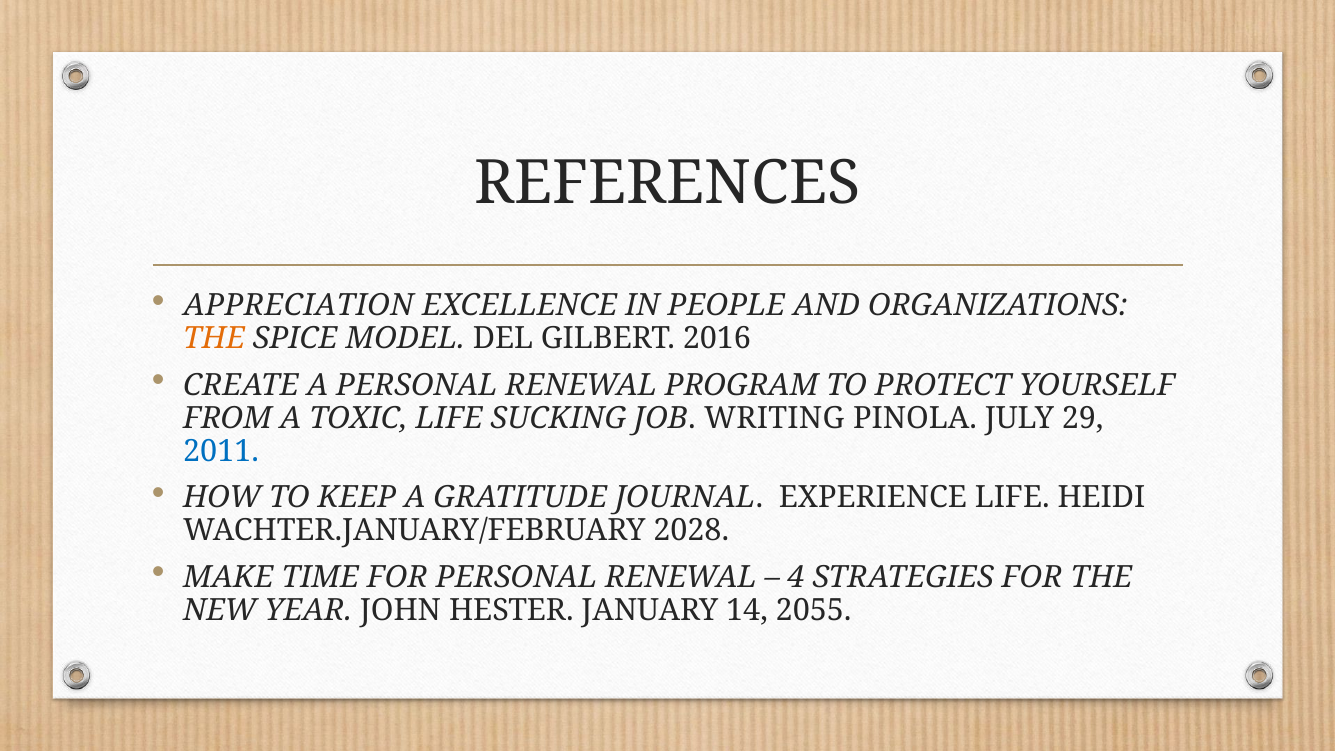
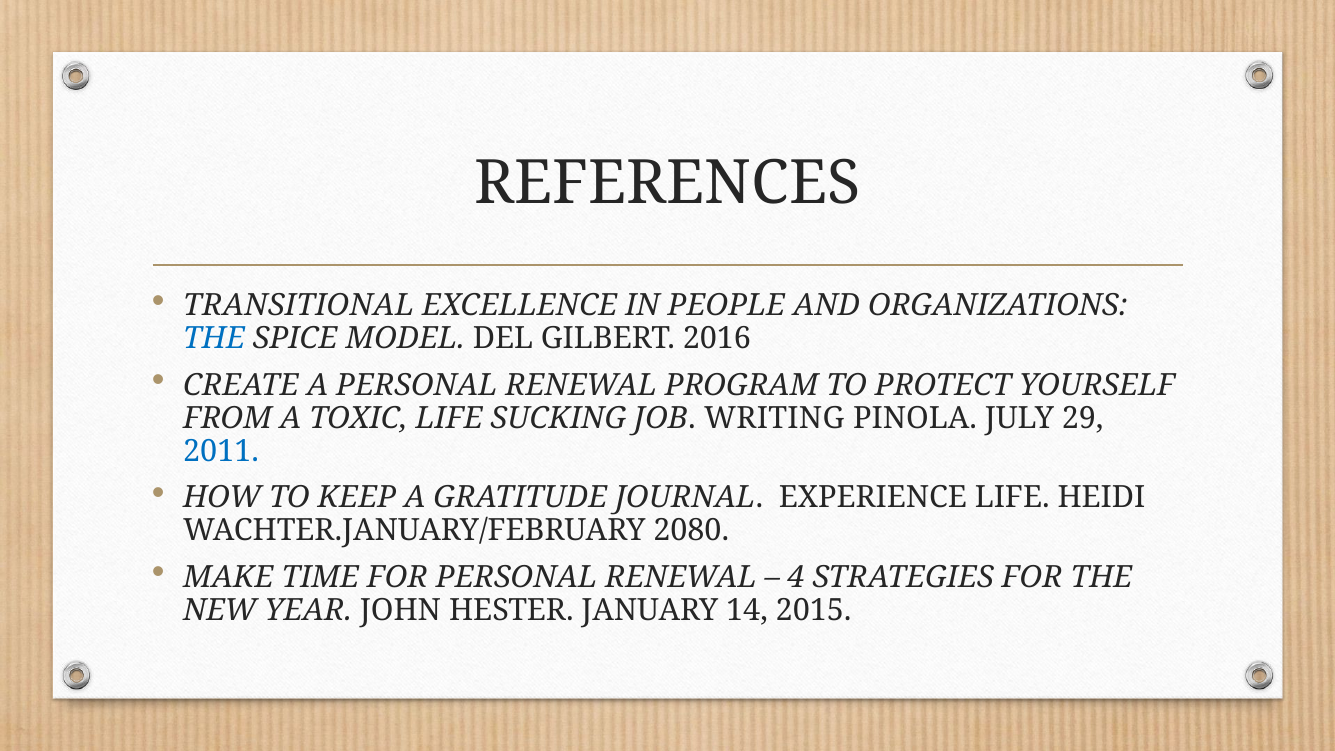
APPRECIATION: APPRECIATION -> TRANSITIONAL (299, 305)
THE colour: orange -> blue (214, 339)
2028: 2028 -> 2080 (691, 531)
2055: 2055 -> 2015 (814, 610)
